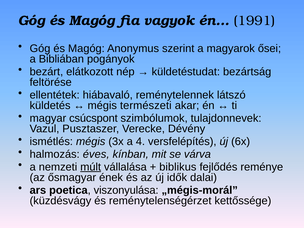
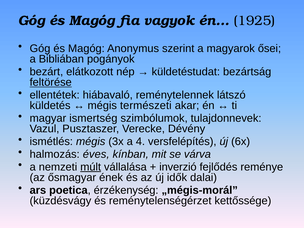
1991: 1991 -> 1925 (254, 21)
feltörése underline: none -> present (51, 82)
csúcspont: csúcspont -> ismertség (93, 118)
biblikus: biblikus -> inverzió (178, 167)
viszonyulása: viszonyulása -> érzékenység (126, 190)
